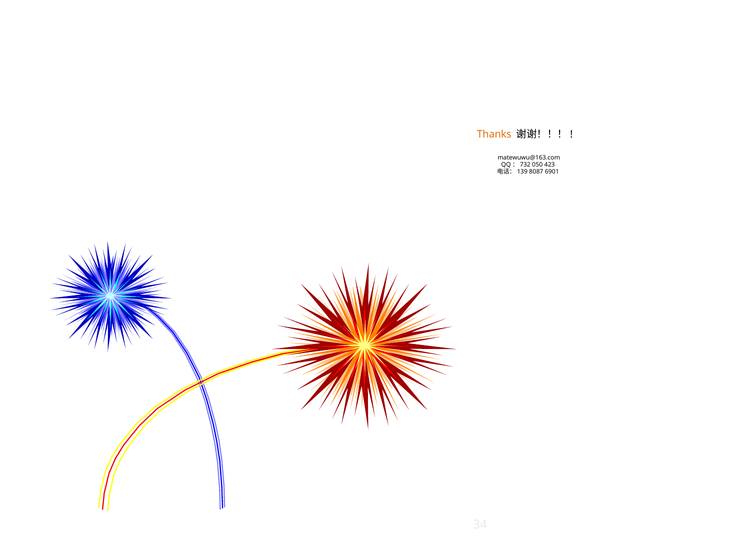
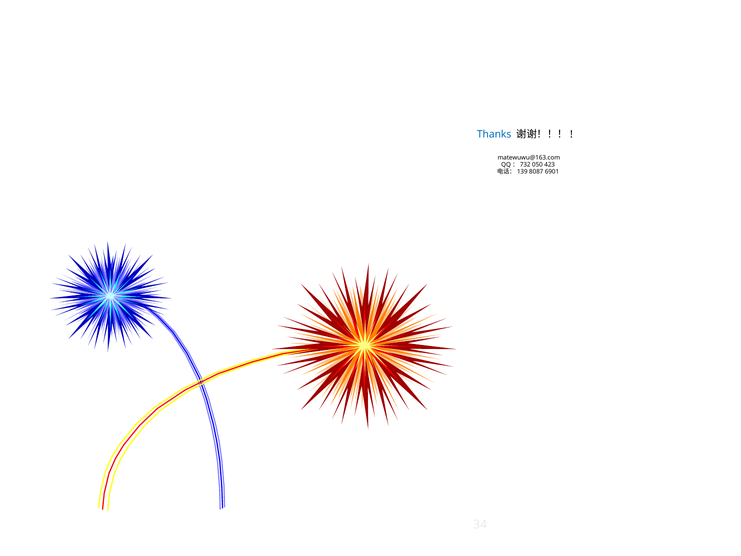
Thanks colour: orange -> blue (494, 134)
